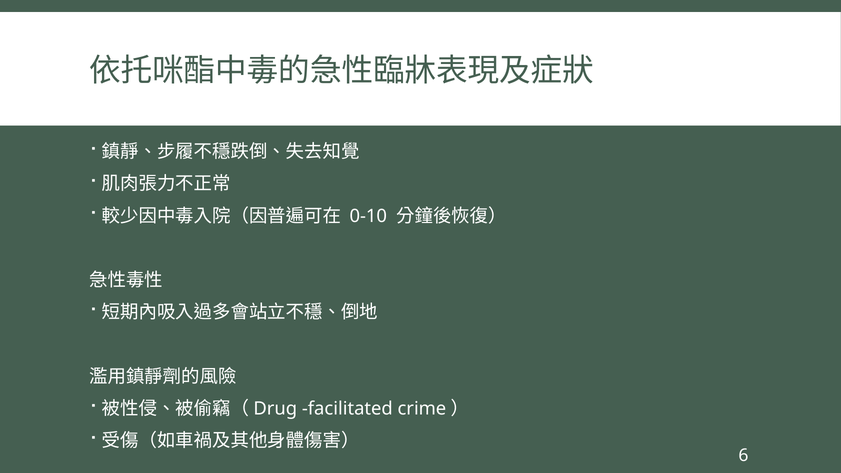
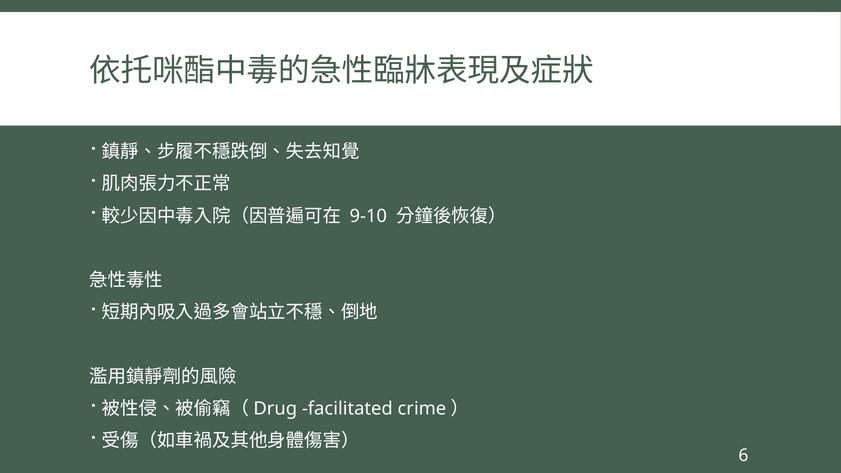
0-10: 0-10 -> 9-10 (368, 216)
